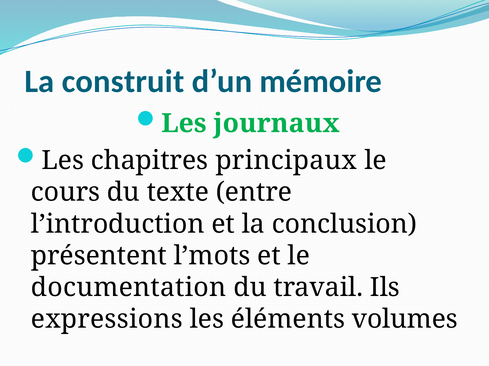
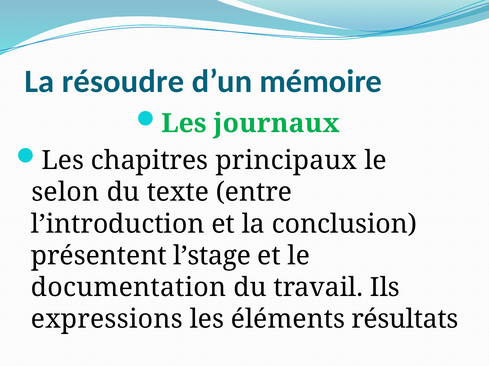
construit: construit -> résoudre (123, 81)
cours: cours -> selon (65, 193)
l’mots: l’mots -> l’stage (212, 256)
volumes: volumes -> résultats (405, 320)
